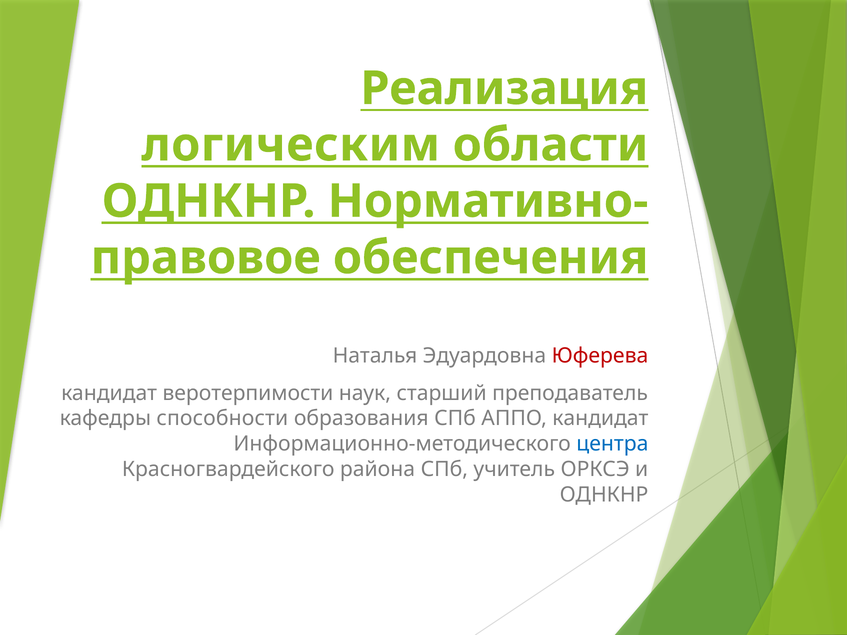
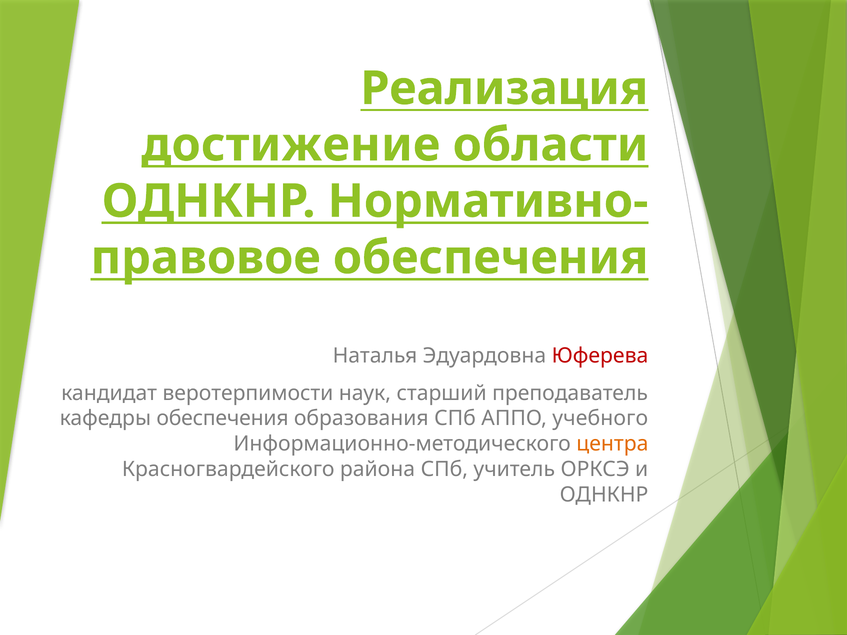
логическим: логическим -> достижение (291, 145)
кафедры способности: способности -> обеспечения (222, 419)
АППО кандидат: кандидат -> учебного (600, 419)
центра colour: blue -> orange (612, 444)
